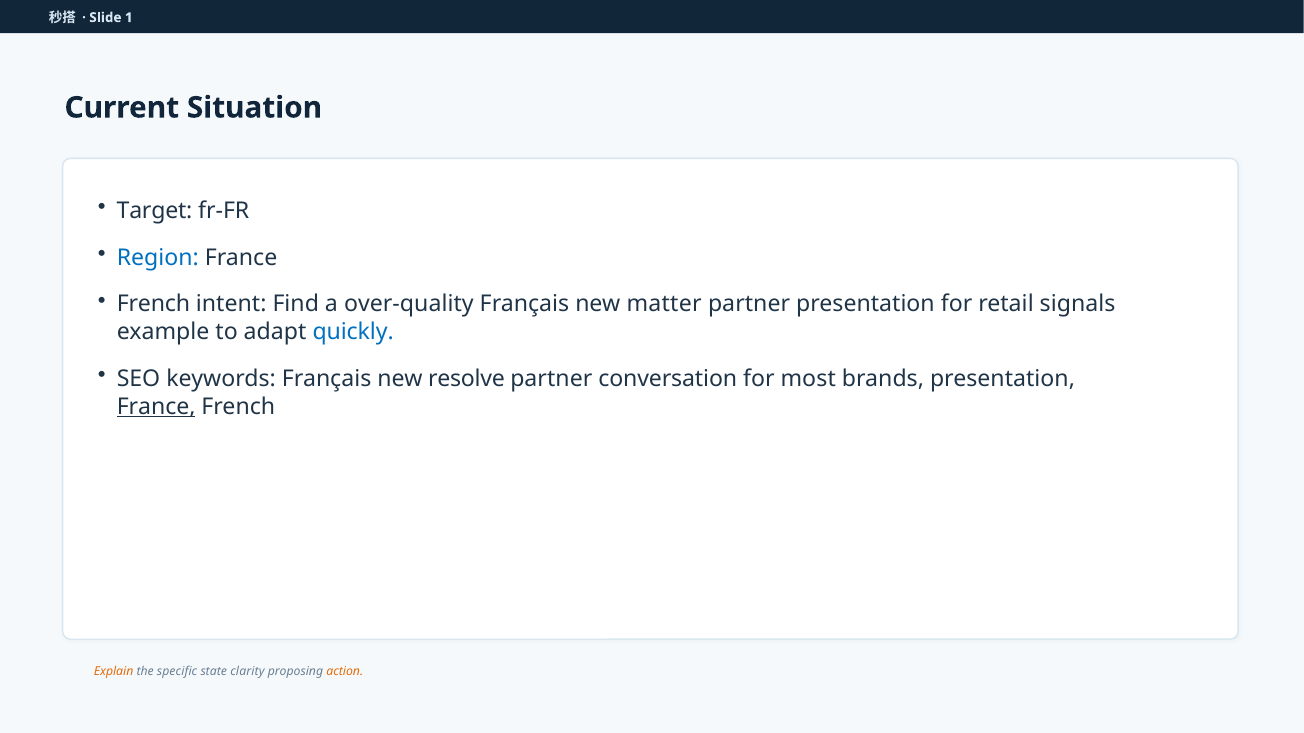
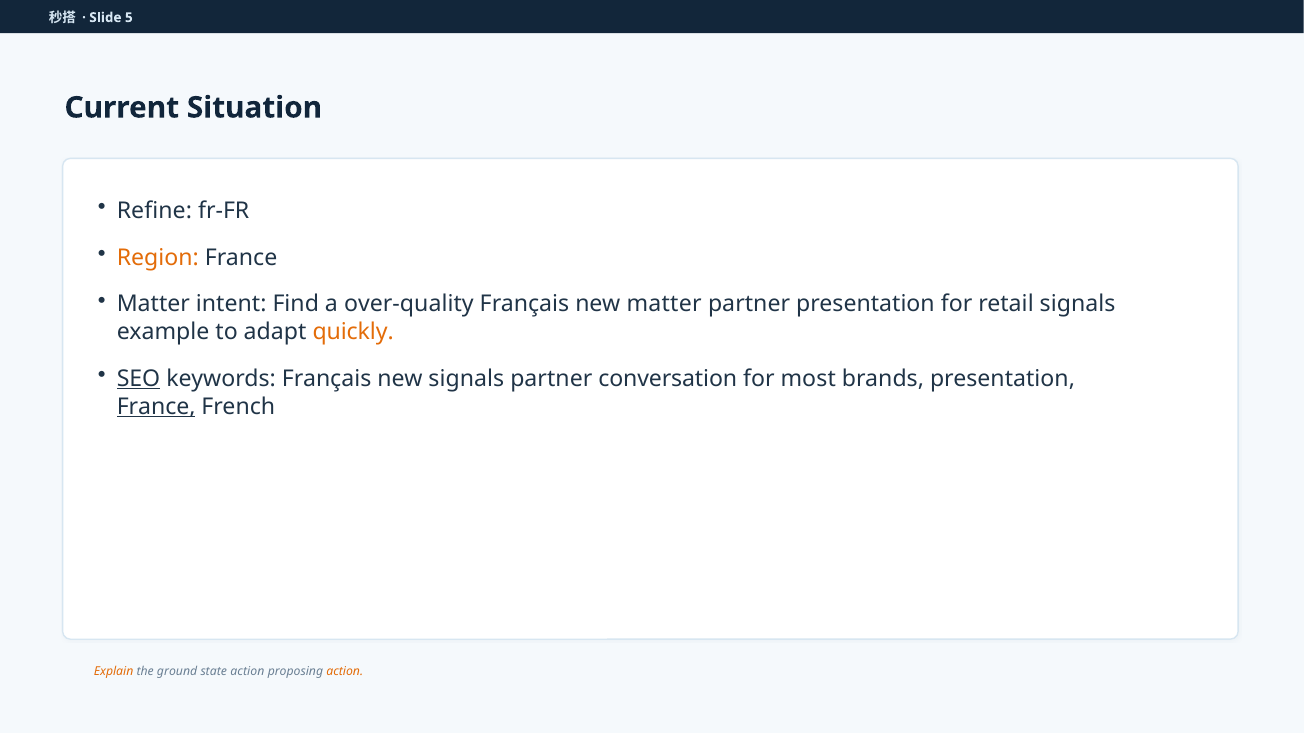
1: 1 -> 5 (129, 18)
Target: Target -> Refine (154, 211)
Region colour: blue -> orange (158, 258)
French: French -> Matter (153, 305)
quickly colour: blue -> orange (353, 332)
SEO underline: none -> present (139, 379)
new resolve: resolve -> signals (466, 379)
specific: specific -> ground (177, 672)
state clarity: clarity -> action (247, 672)
